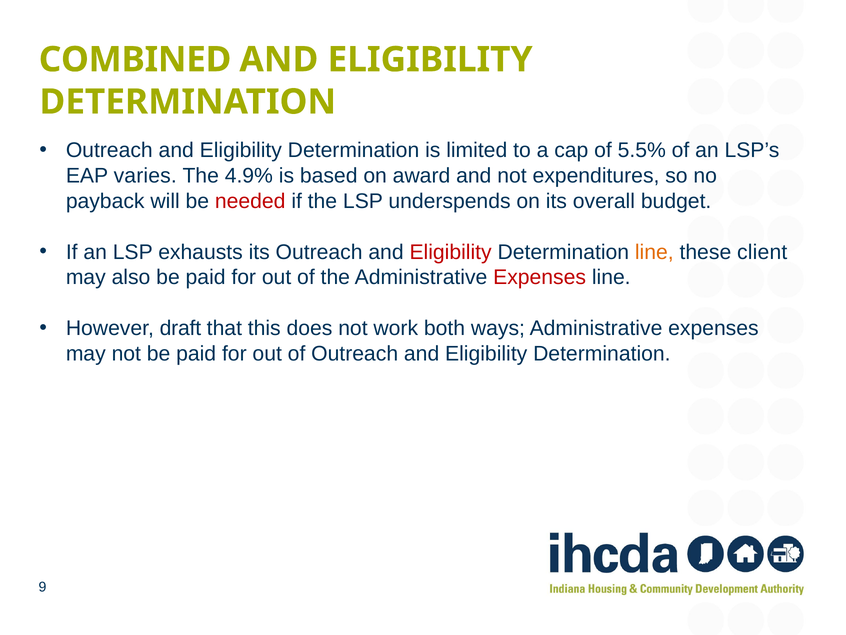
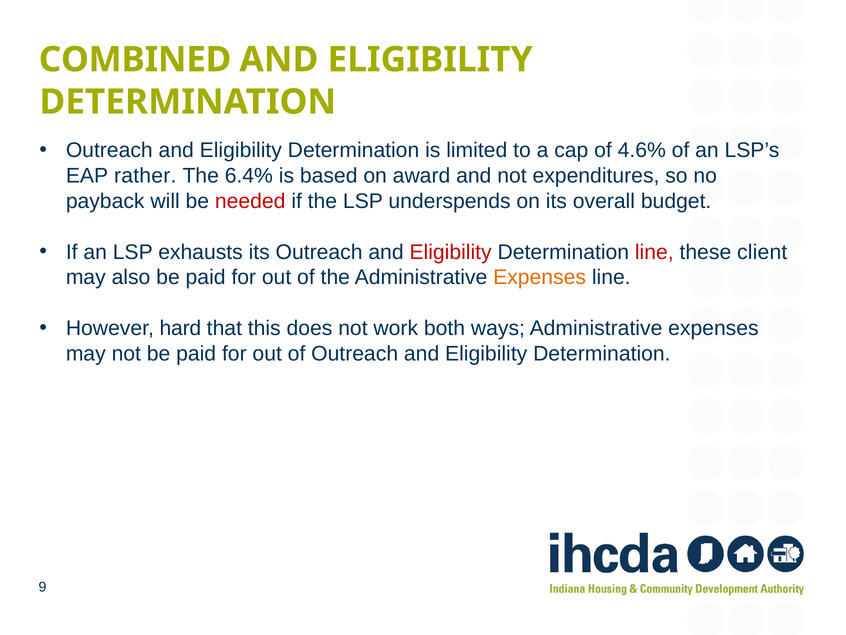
5.5%: 5.5% -> 4.6% (642, 150)
varies: varies -> rather (145, 176)
4.9%: 4.9% -> 6.4% (249, 176)
line colour: orange -> red (654, 252)
Expenses colour: red -> orange (540, 277)
draft: draft -> hard (180, 328)
